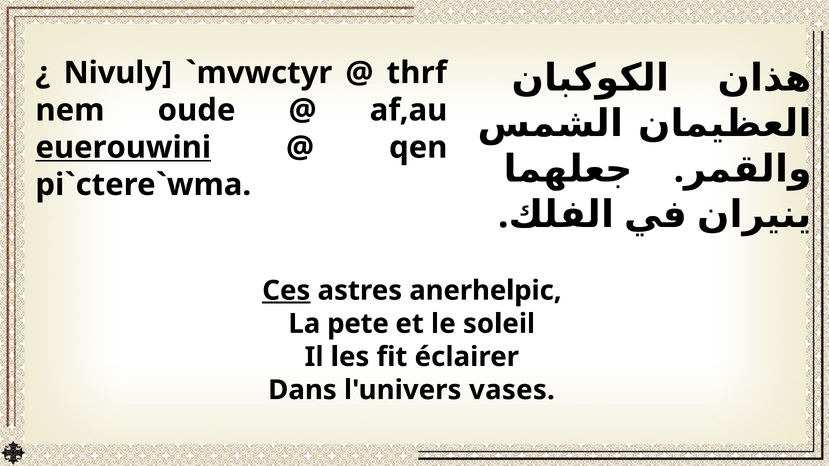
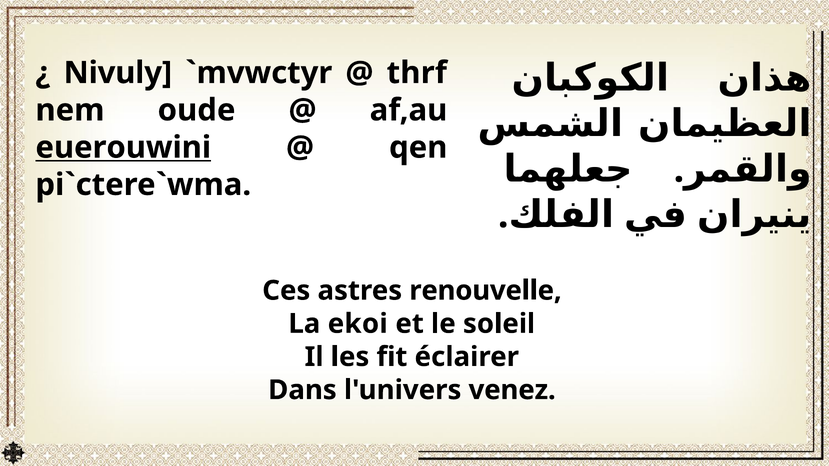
Ces underline: present -> none (286, 291)
anerhelpic: anerhelpic -> renouvelle (485, 291)
pete: pete -> ekoi (358, 324)
vases: vases -> venez (512, 390)
